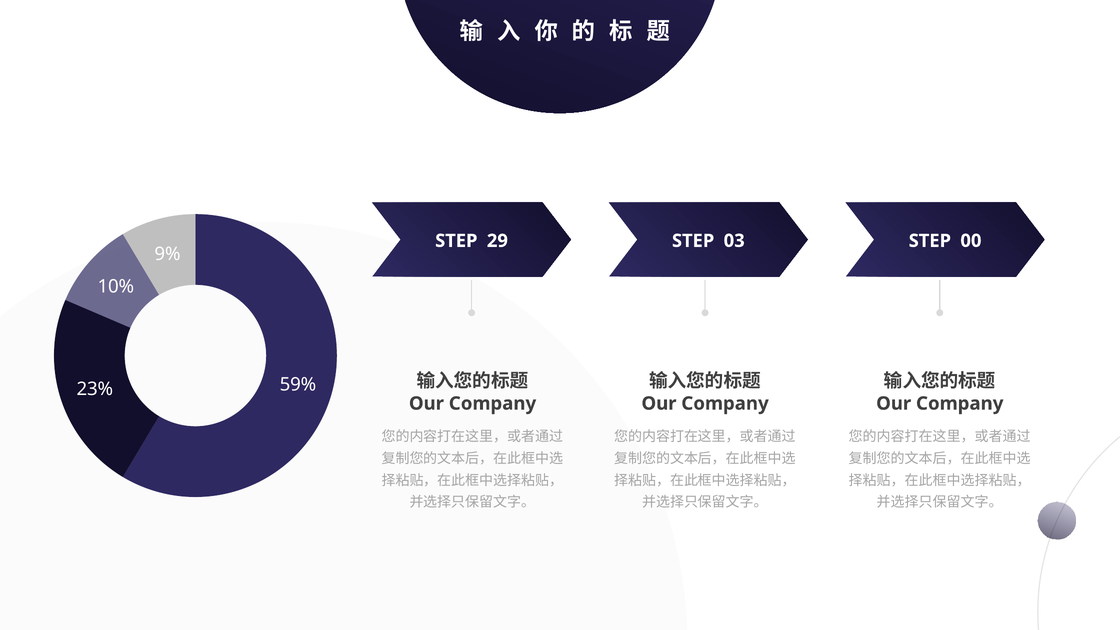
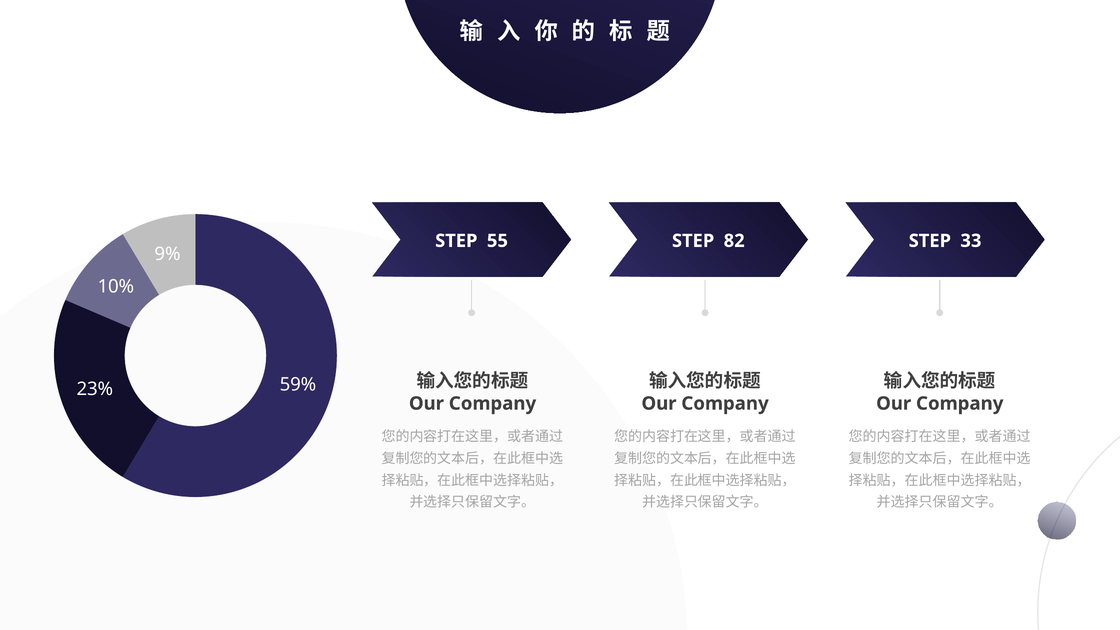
29: 29 -> 55 (497, 241)
03: 03 -> 82 (734, 241)
00: 00 -> 33 (971, 241)
